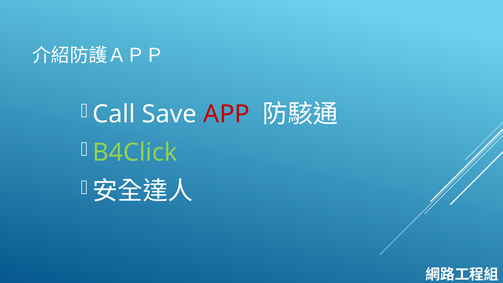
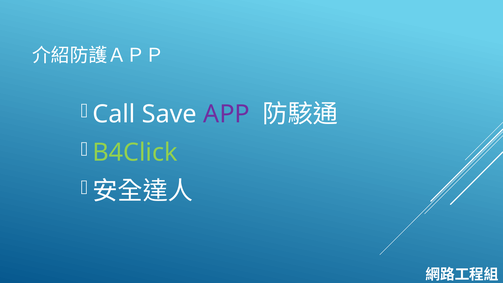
APP colour: red -> purple (227, 114)
